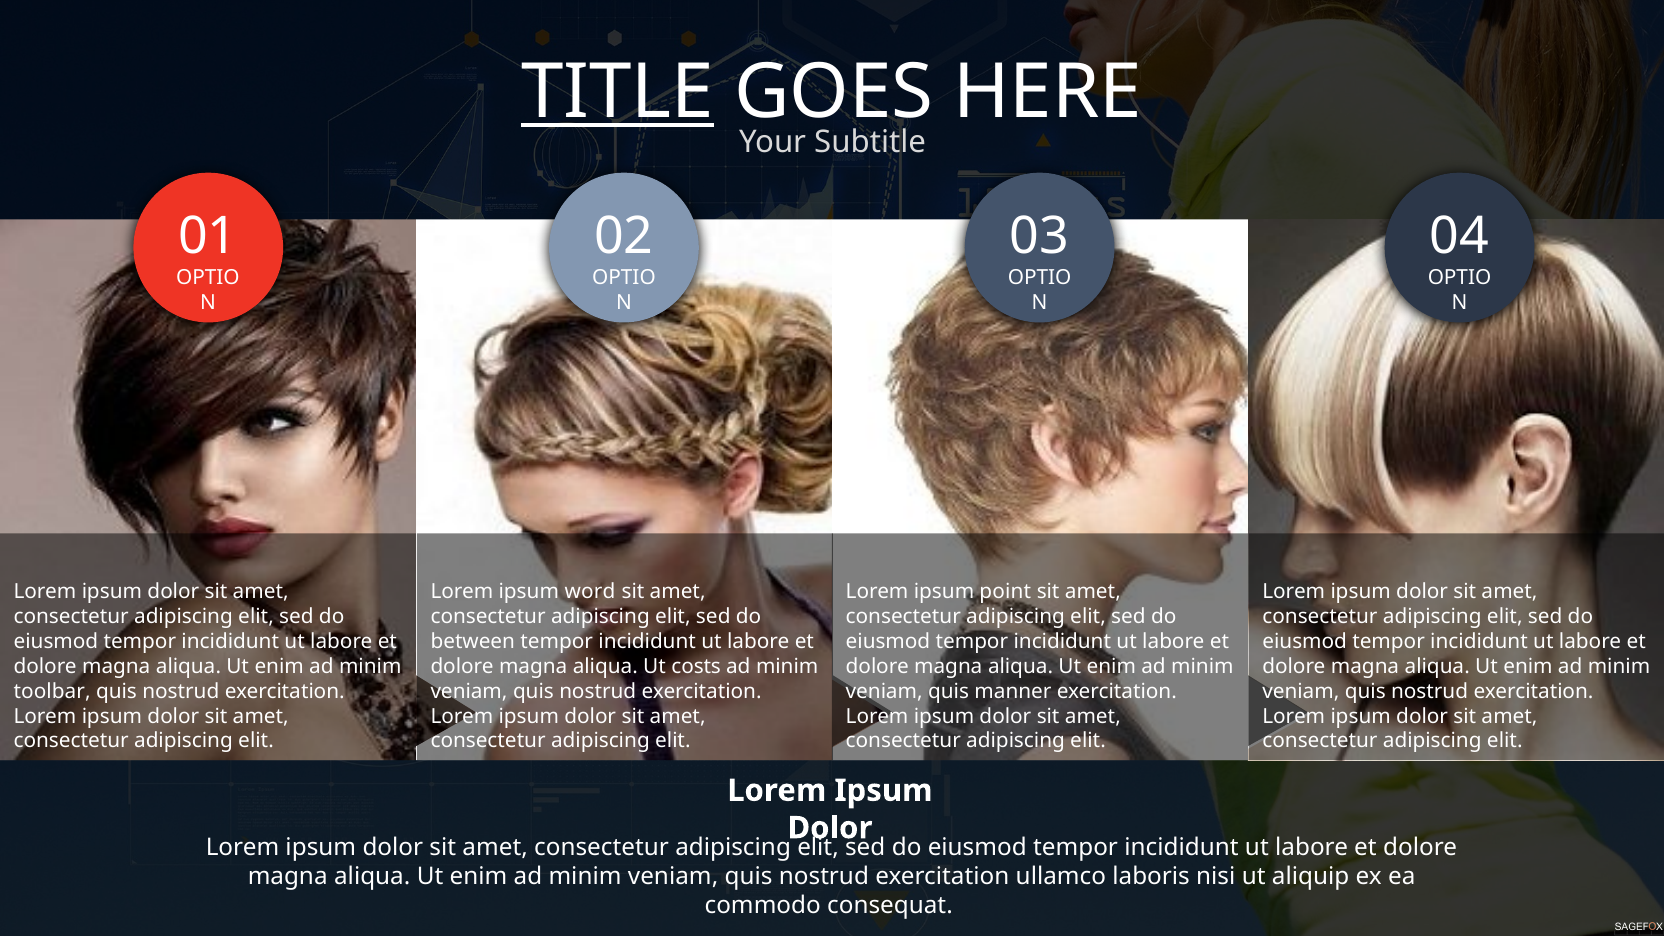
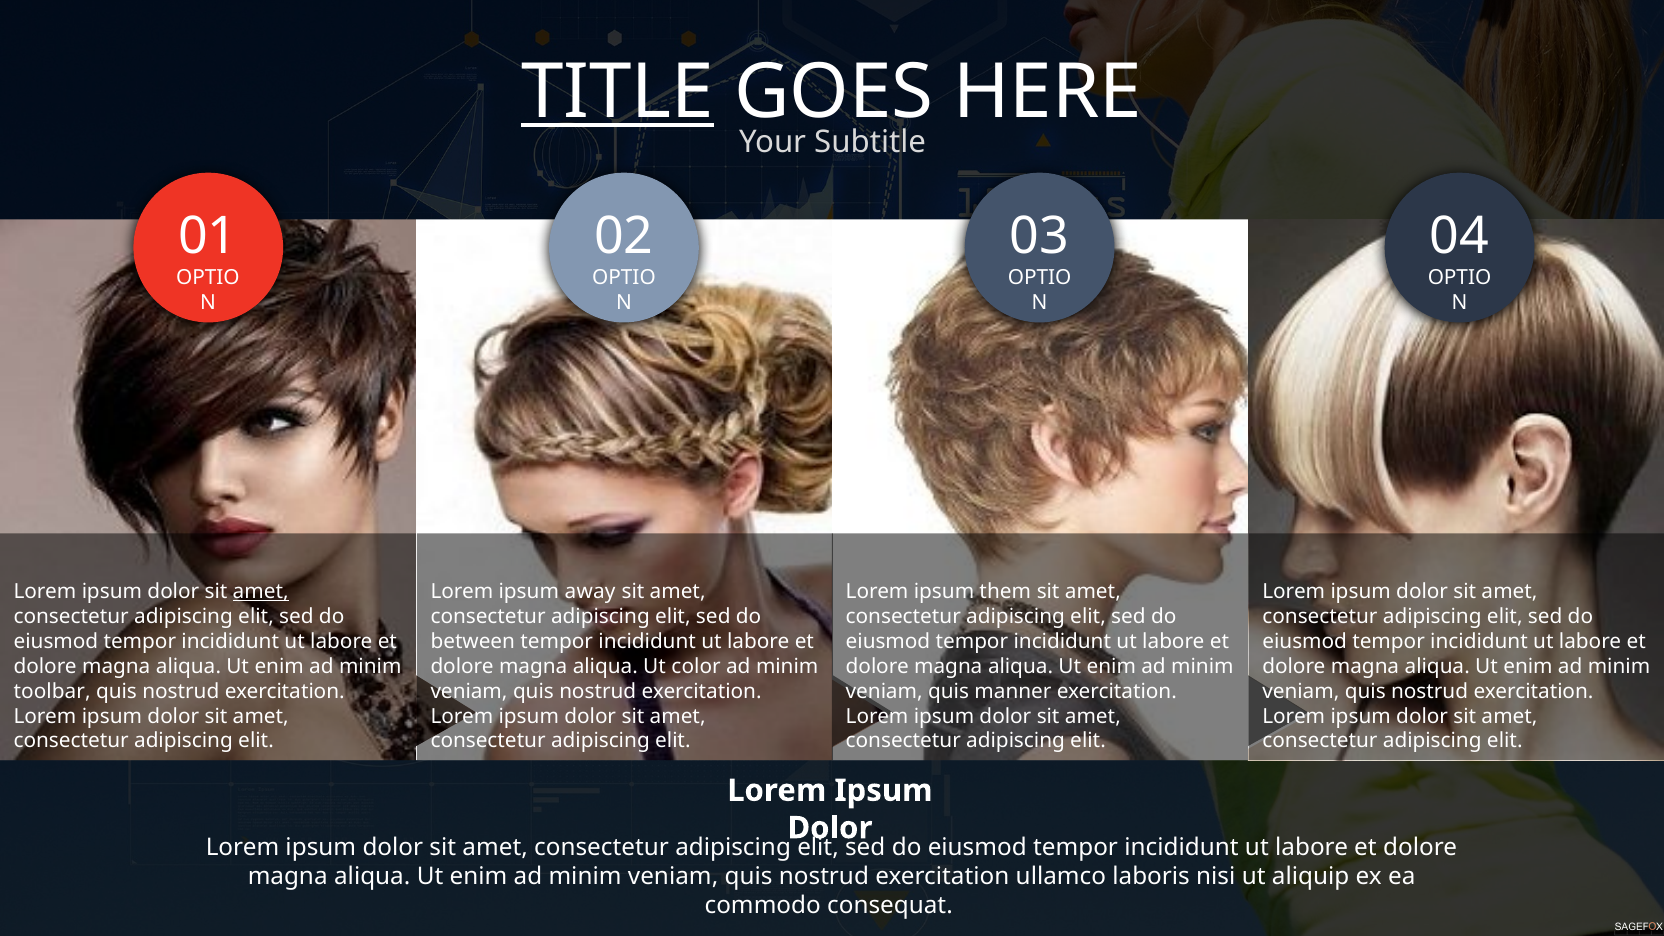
amet underline: none -> present (261, 591)
word: word -> away (590, 591)
point: point -> them (1005, 591)
costs: costs -> color (696, 666)
